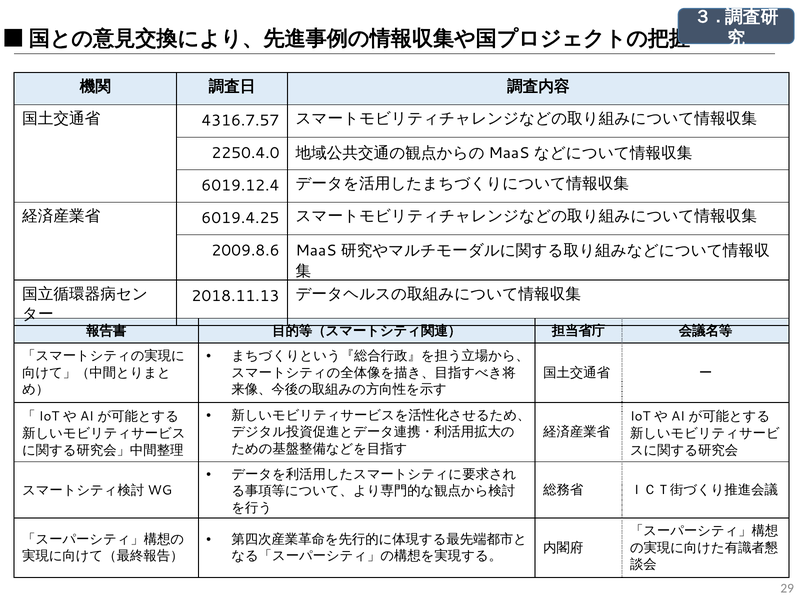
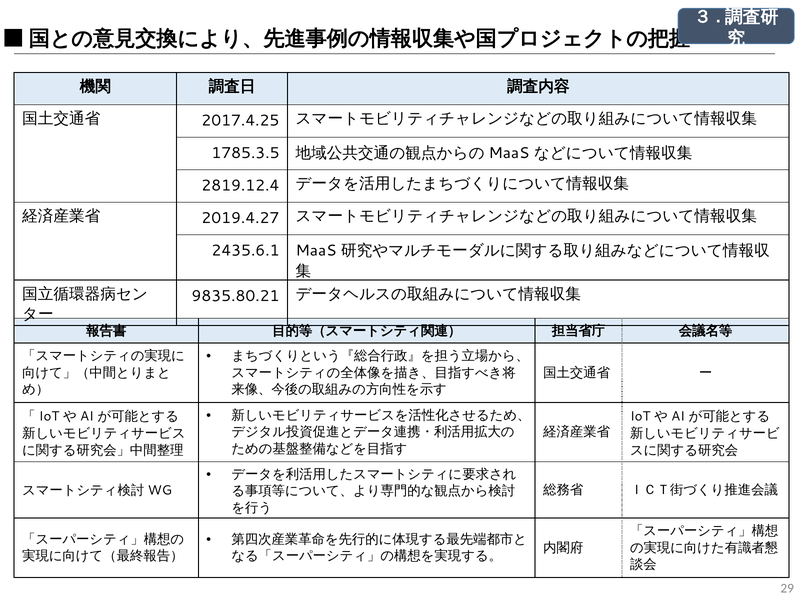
4316.7.57: 4316.7.57 -> 2017.4.25 (240, 121)
2250.4.0: 2250.4.0 -> 1785.3.5 (245, 153)
6019.12.4: 6019.12.4 -> 2819.12.4 (240, 186)
6019.4.25: 6019.4.25 -> 2019.4.27 (240, 218)
2009.8.6: 2009.8.6 -> 2435.6.1 (245, 251)
2018.11.13: 2018.11.13 -> 9835.80.21 (235, 296)
